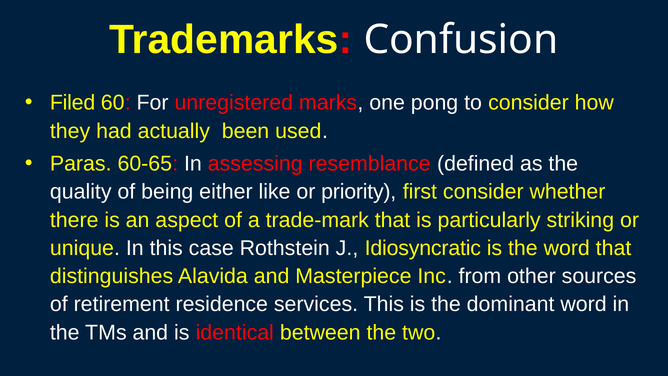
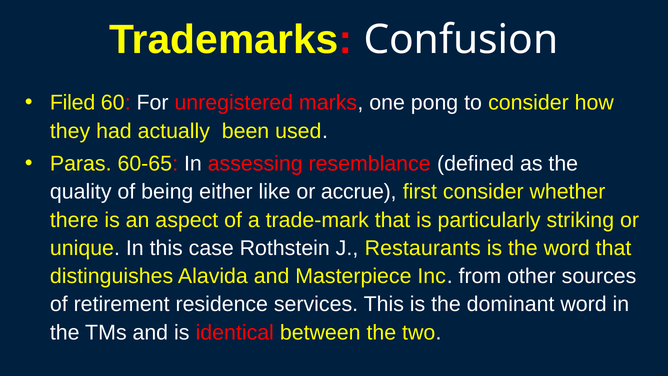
priority: priority -> accrue (359, 192)
Idiosyncratic: Idiosyncratic -> Restaurants (423, 248)
